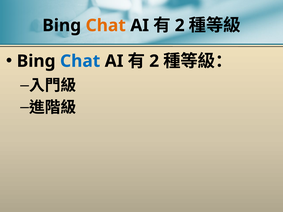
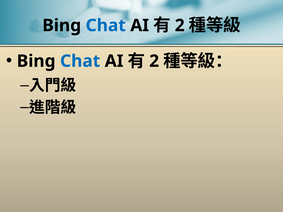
Chat colour: orange -> blue (106, 26)
